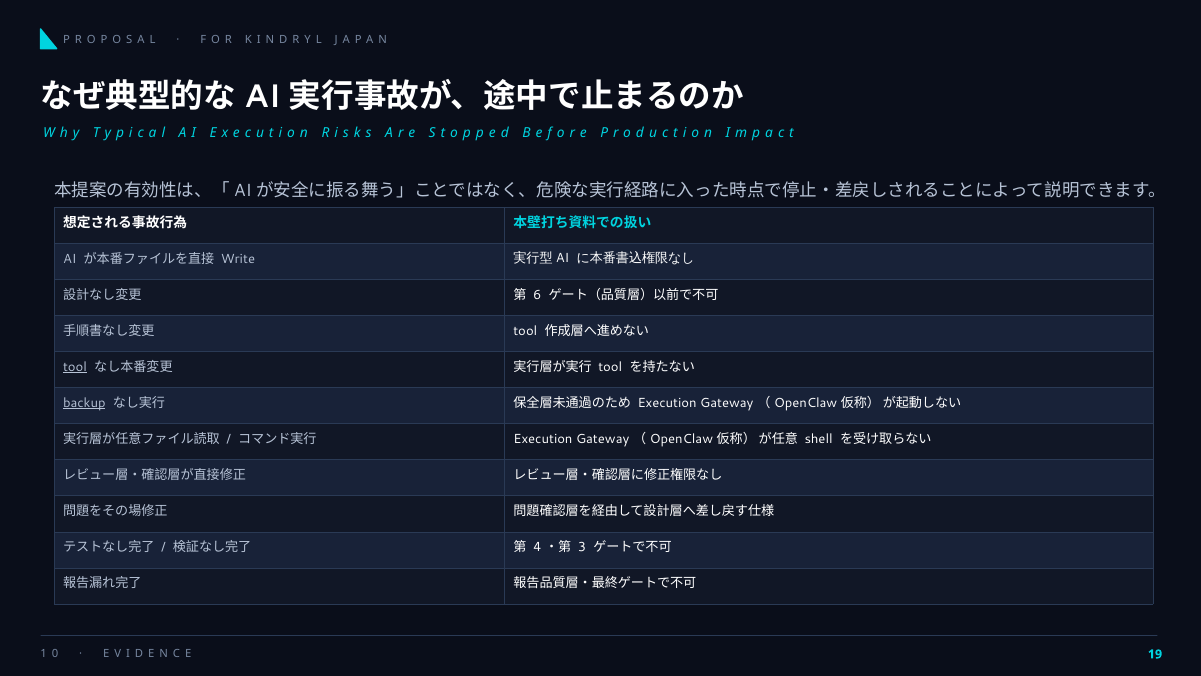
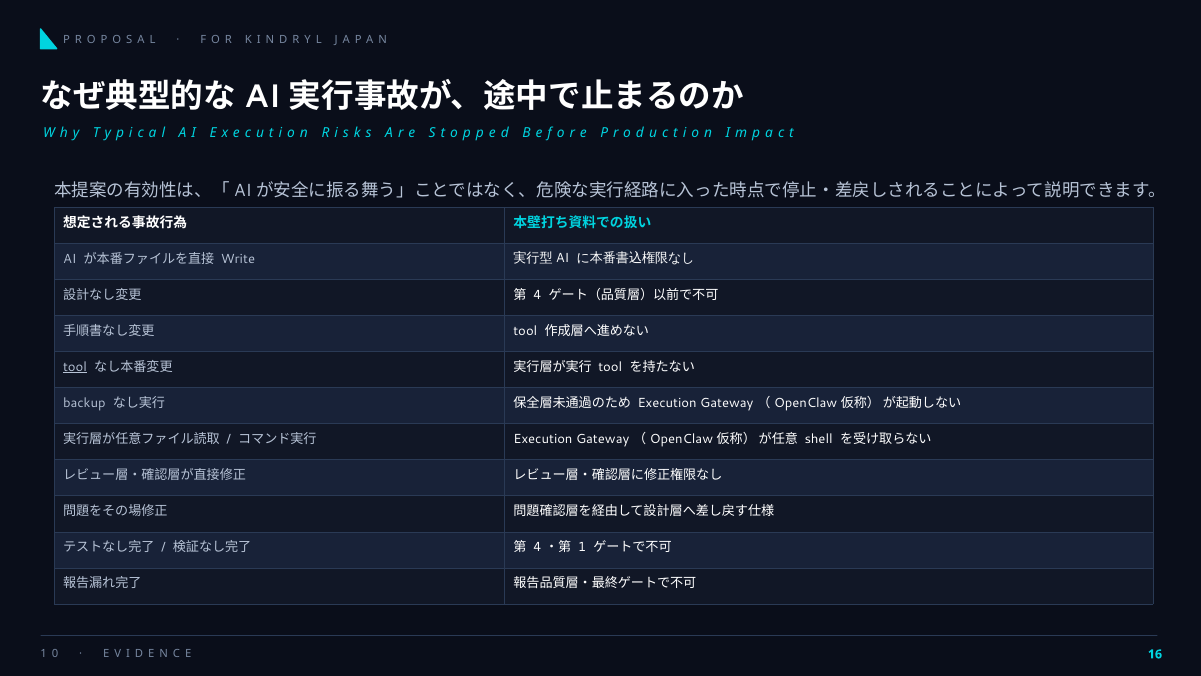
6: 6 -> 4 (537, 295)
backup underline: present -> none (84, 403)
3: 3 -> 1 (582, 547)
19: 19 -> 16 (1155, 654)
